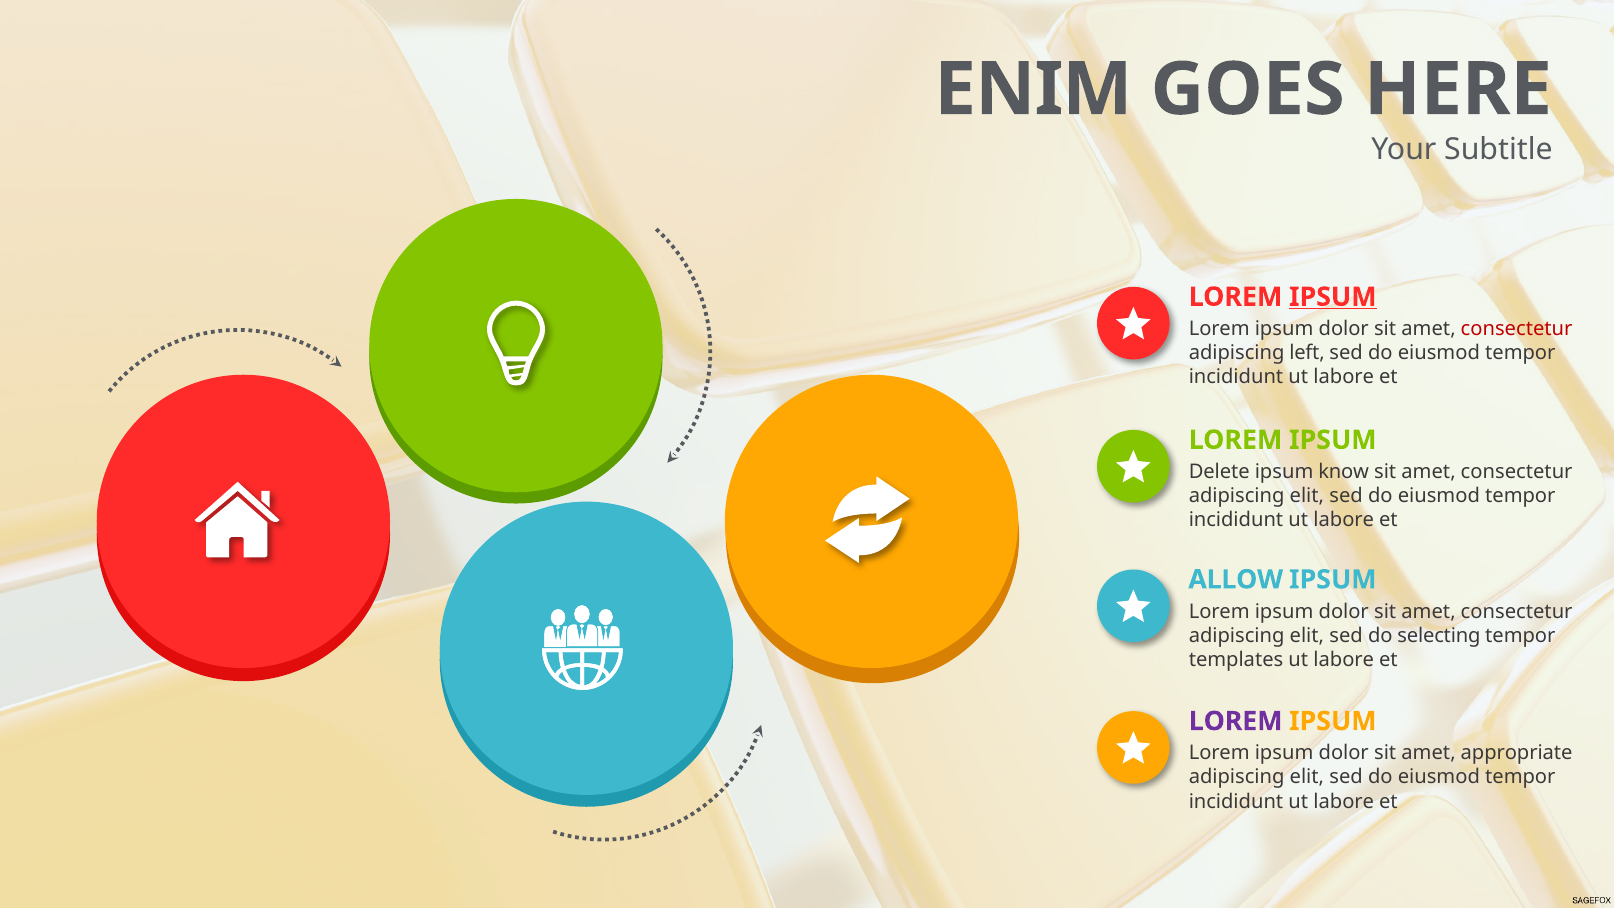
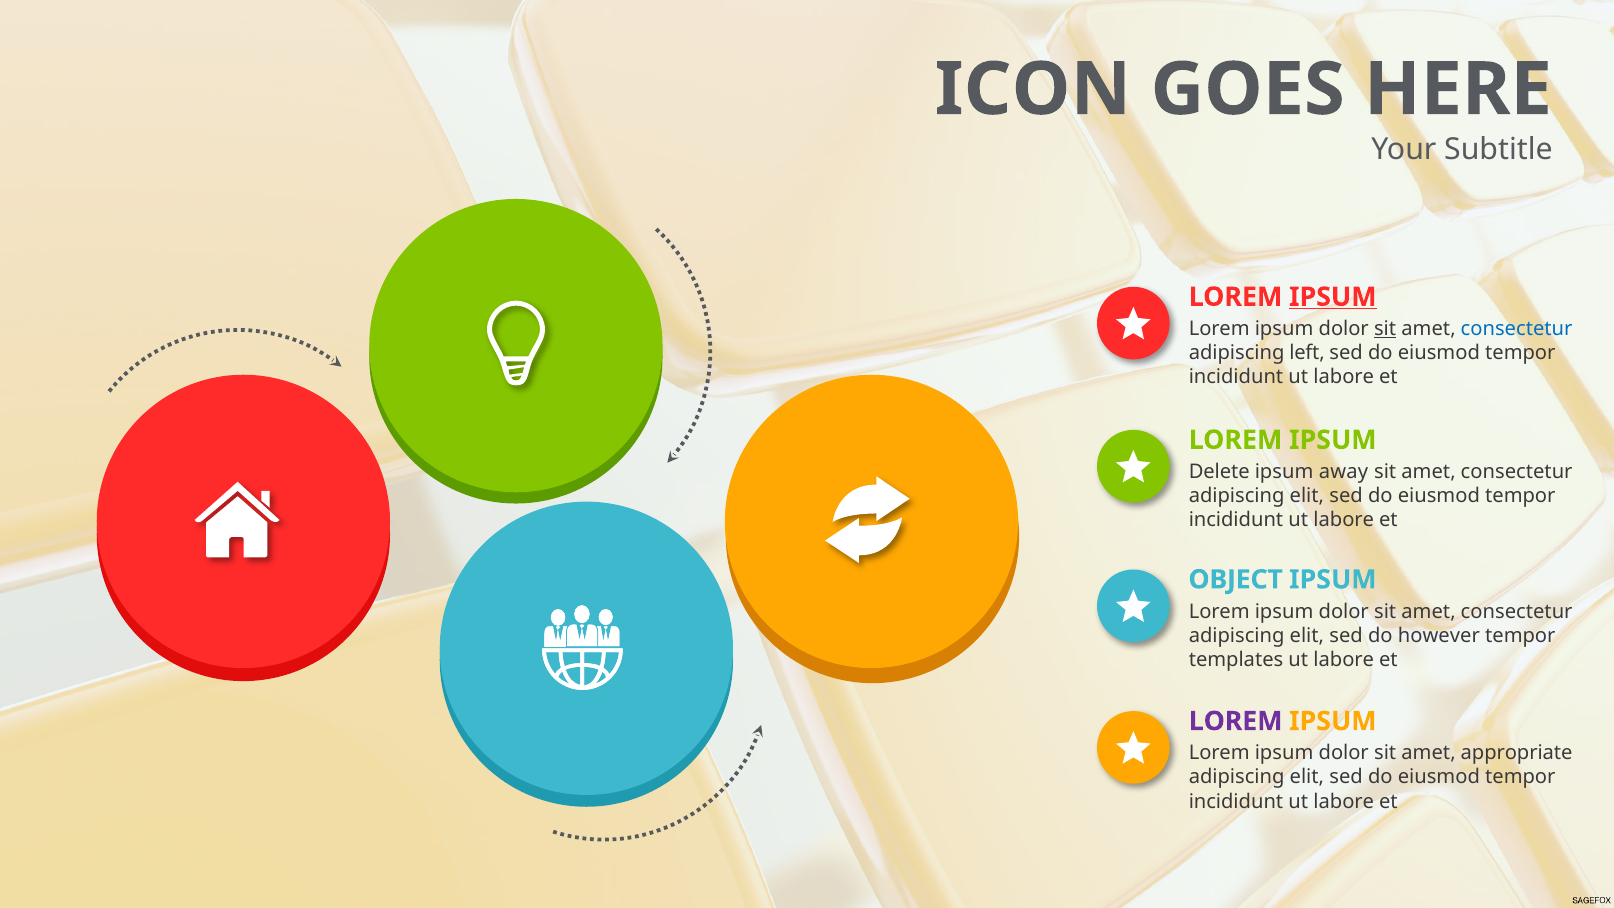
ENIM: ENIM -> ICON (1033, 90)
sit underline: none -> present (1385, 329)
consectetur colour: red -> blue (1517, 329)
know: know -> away (1344, 472)
ALLOW: ALLOW -> OBJECT (1236, 580)
selecting: selecting -> however (1439, 636)
